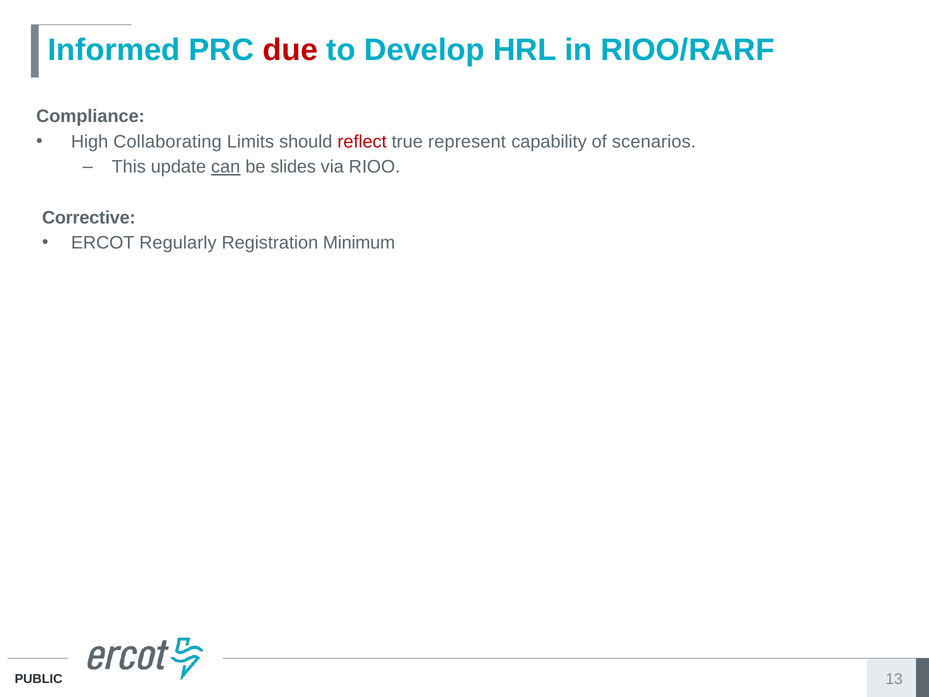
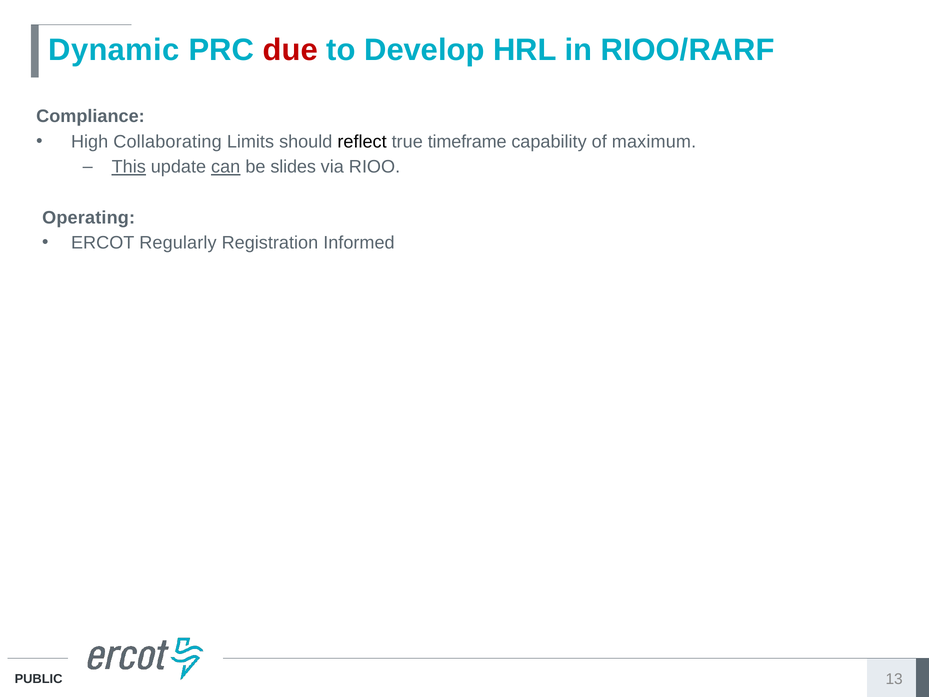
Informed: Informed -> Dynamic (114, 50)
reflect colour: red -> black (362, 142)
represent: represent -> timeframe (467, 142)
scenarios: scenarios -> maximum (654, 142)
This underline: none -> present (129, 167)
Corrective: Corrective -> Operating (89, 218)
Minimum: Minimum -> Informed (359, 243)
